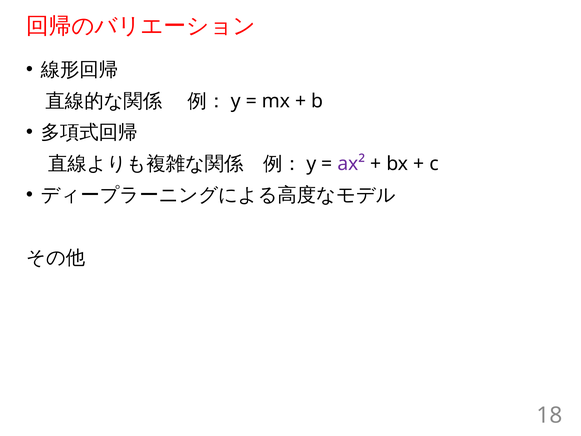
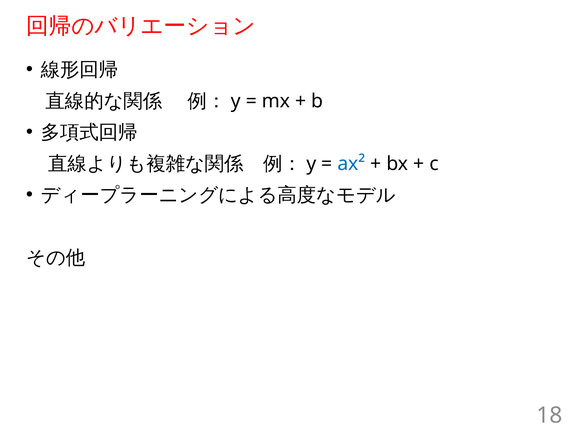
ax² colour: purple -> blue (351, 164)
